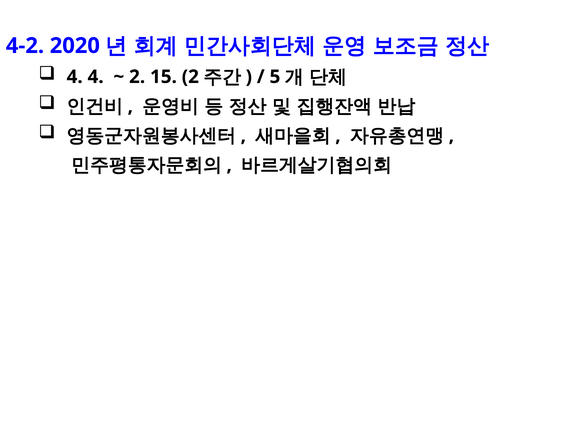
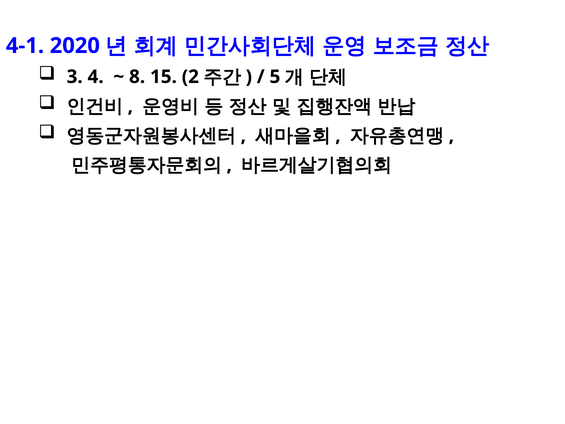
4-2: 4-2 -> 4-1 (25, 46)
4: 4 -> 3 (75, 77)
2: 2 -> 8 (137, 77)
